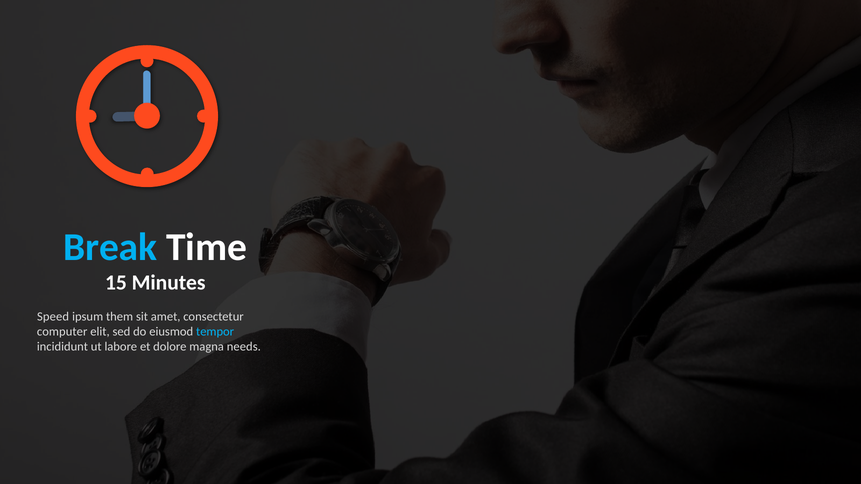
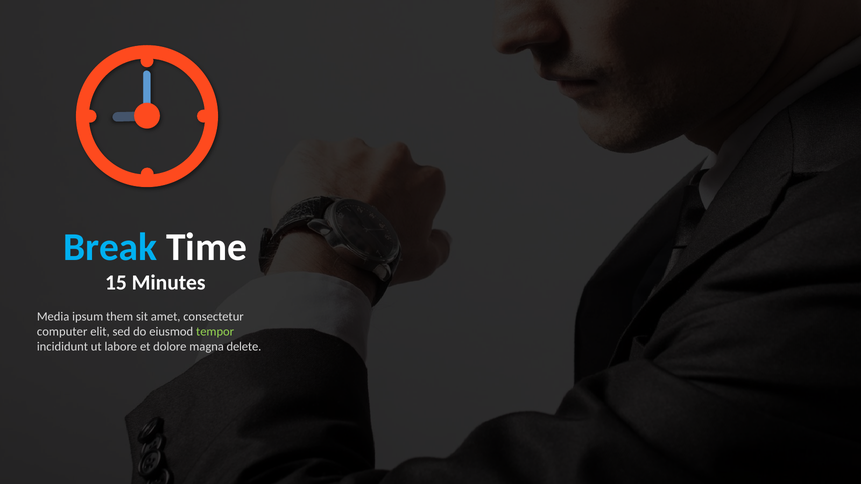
Speed: Speed -> Media (53, 317)
tempor colour: light blue -> light green (215, 332)
needs: needs -> delete (244, 347)
